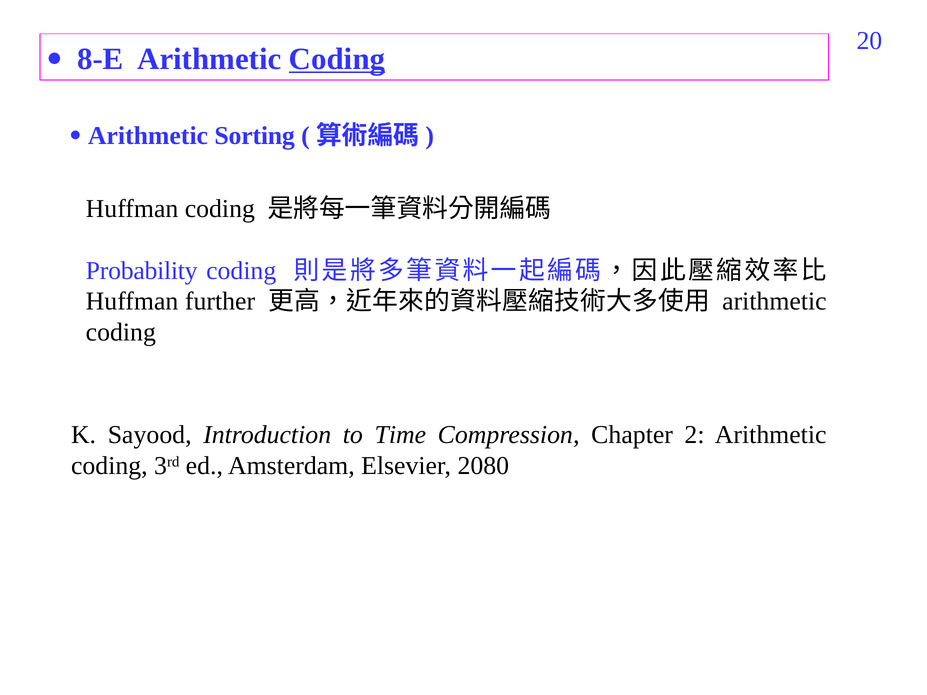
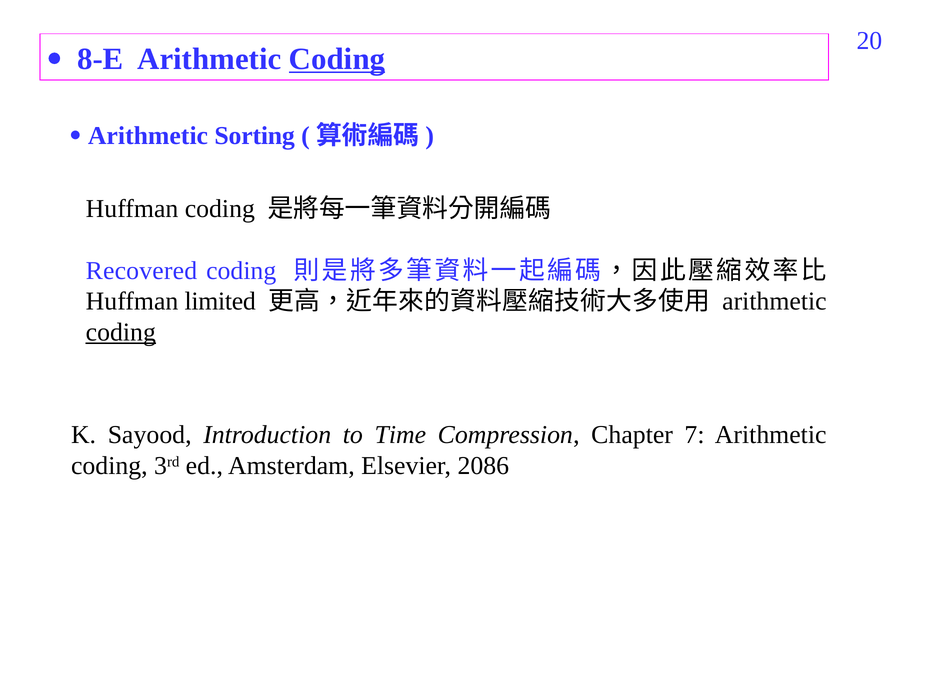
Probability: Probability -> Recovered (141, 271)
further: further -> limited (220, 302)
coding underline: none -> present (121, 332)
2: 2 -> 7 (695, 435)
2080: 2080 -> 2086 (483, 466)
